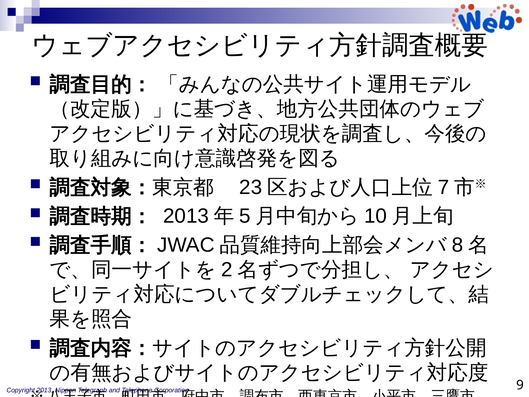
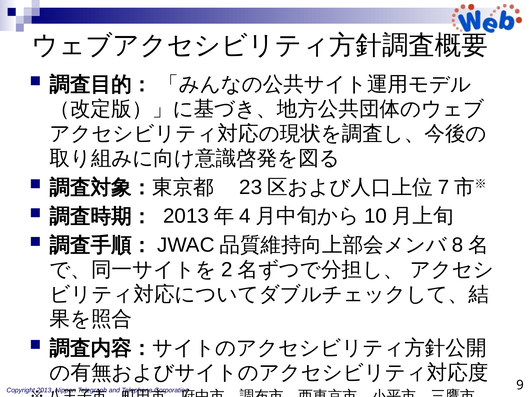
5: 5 -> 4 (245, 216)
